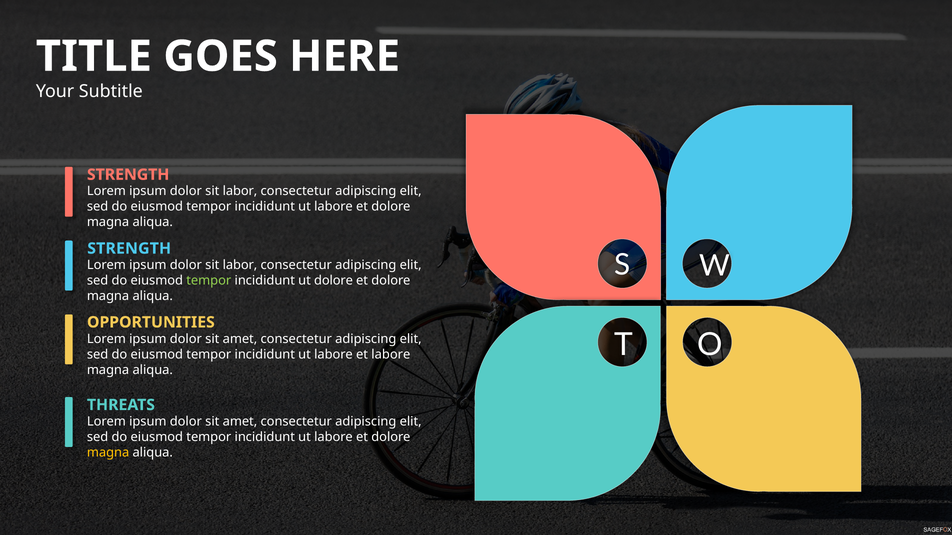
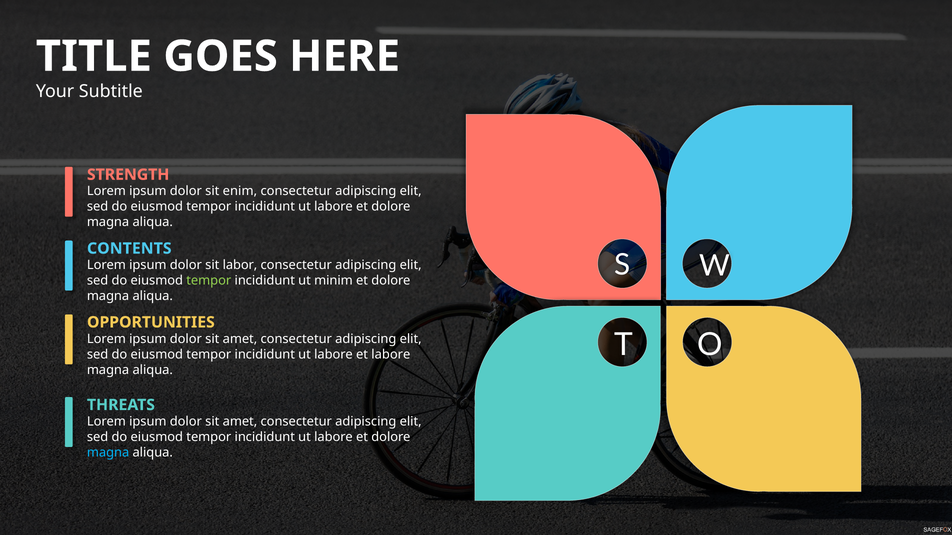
labor: labor -> enim (240, 191)
STRENGTH: STRENGTH -> CONTENTS (129, 249)
ut dolore: dolore -> minim (333, 281)
magna colour: yellow -> light blue (108, 453)
